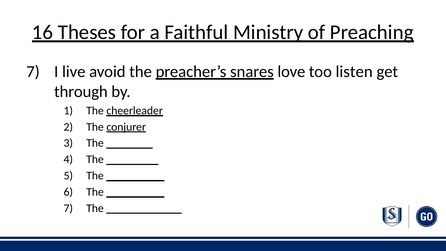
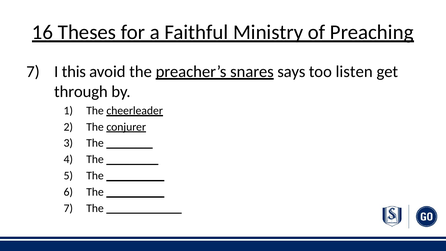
live: live -> this (74, 72)
love: love -> says (291, 72)
